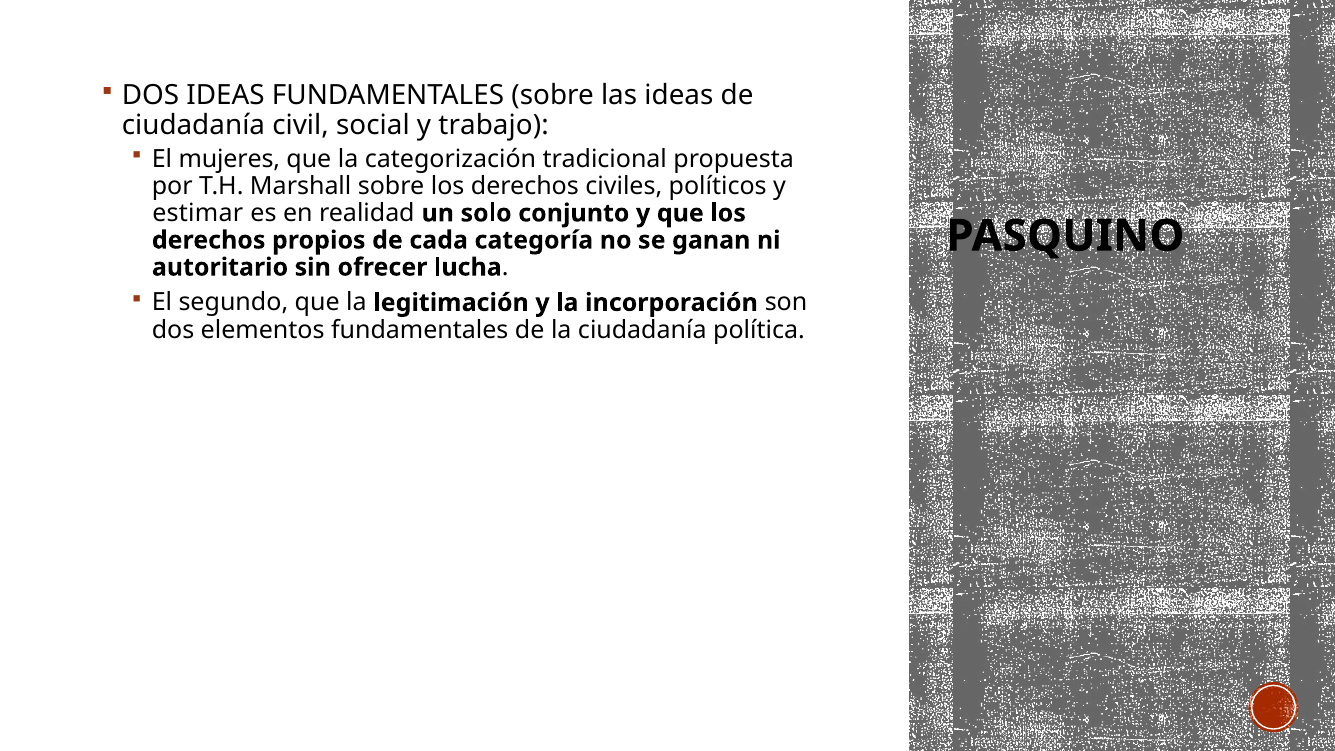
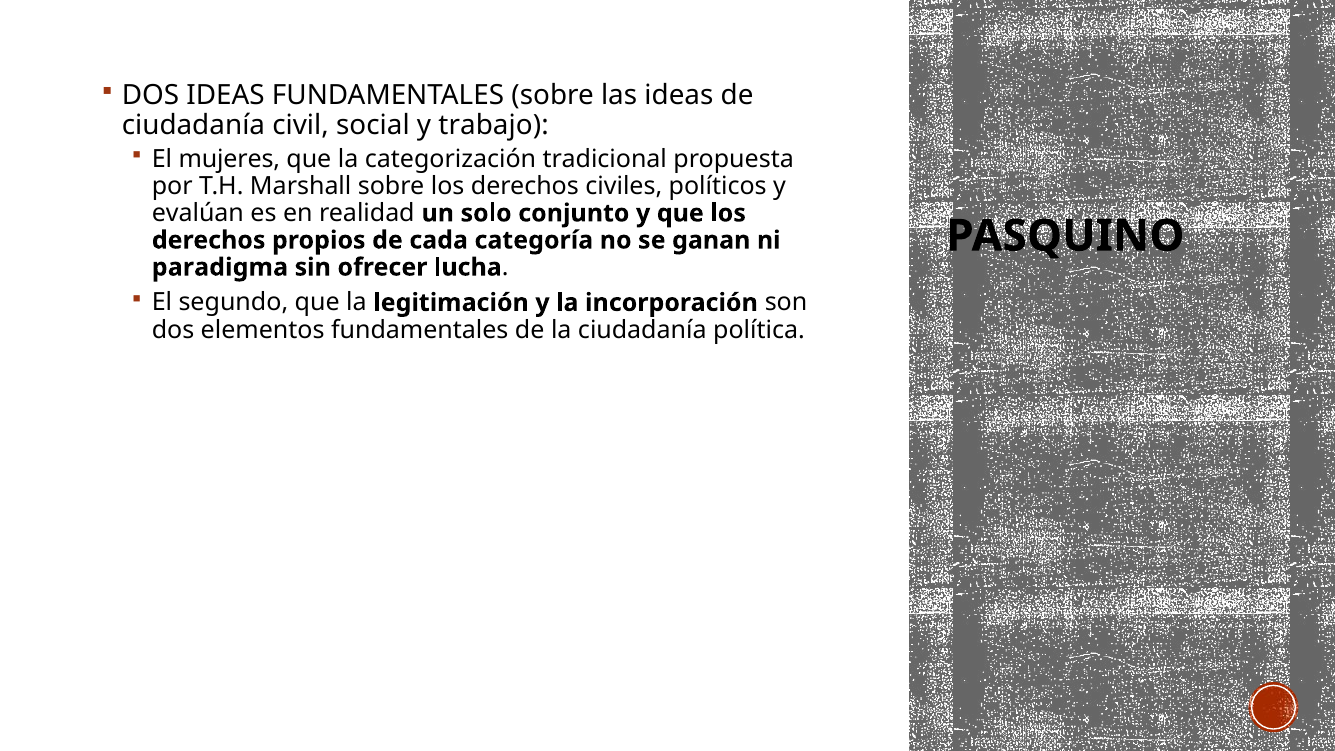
estimar: estimar -> evalúan (198, 213)
autoritario: autoritario -> paradigma (220, 267)
